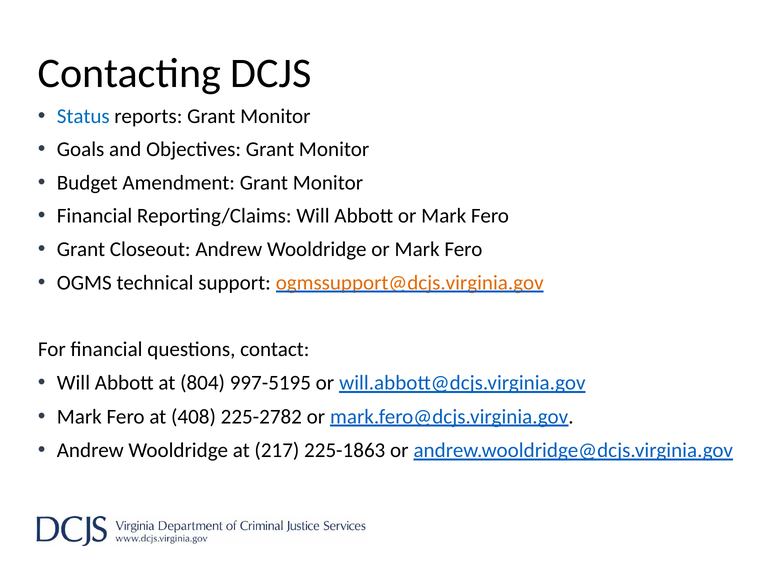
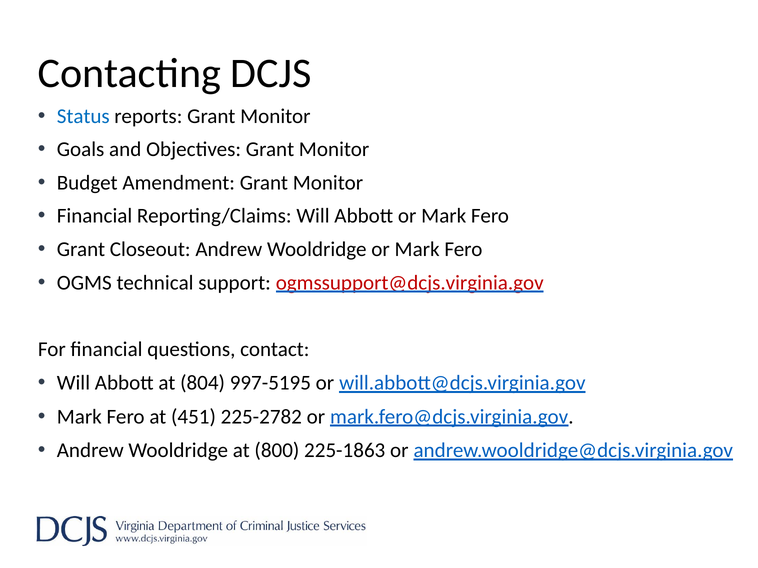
ogmssupport@dcjs.virginia.gov colour: orange -> red (410, 283)
408: 408 -> 451 (194, 417)
217: 217 -> 800 (277, 451)
